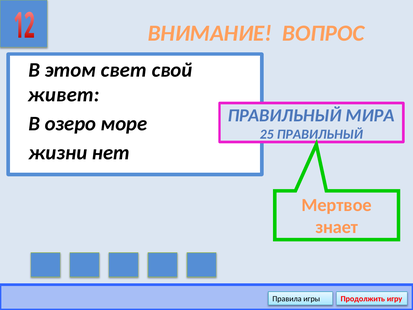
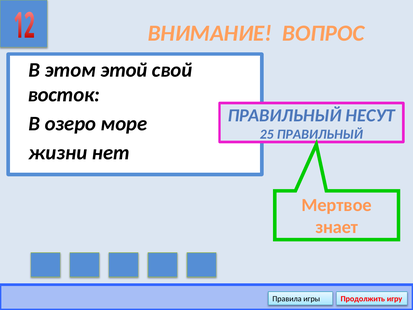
свет: свет -> этой (124, 70)
живет: живет -> восток (64, 95)
МИРА: МИРА -> НЕСУТ (370, 115)
